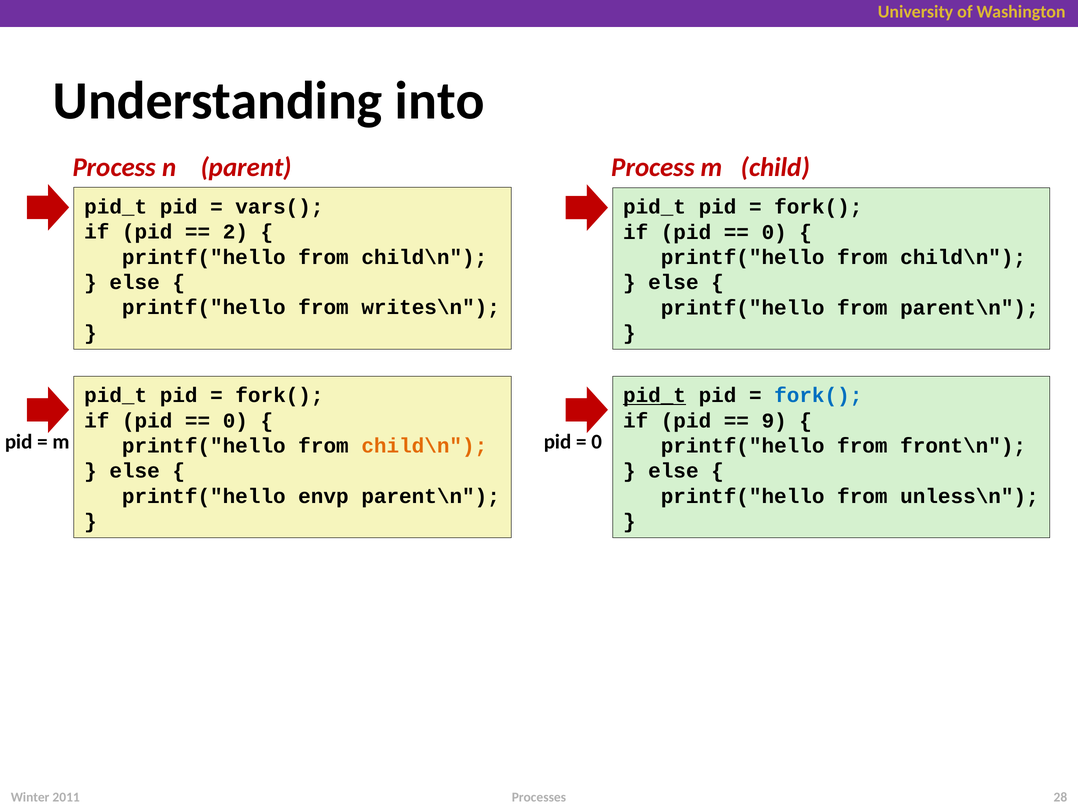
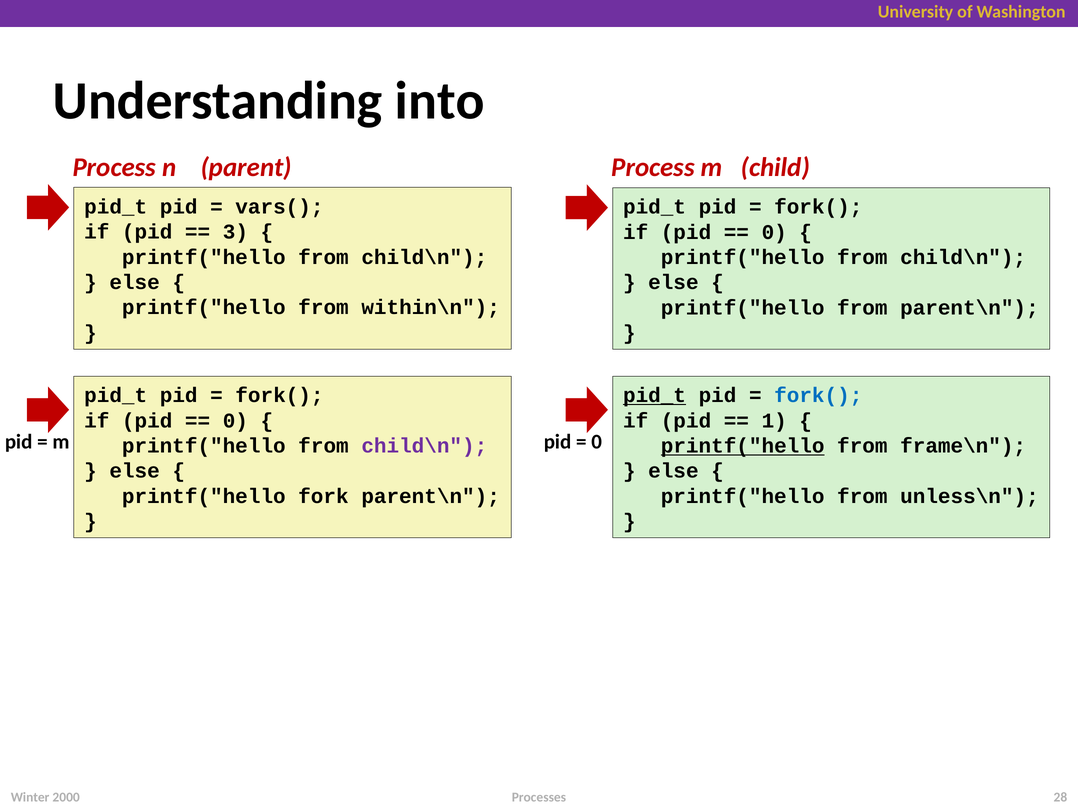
2: 2 -> 3 (235, 232)
writes\n: writes\n -> within\n (431, 307)
9: 9 -> 1 (774, 420)
child\n colour: orange -> purple (424, 446)
printf("hello underline: none -> present (743, 446)
front\n: front\n -> frame\n (963, 446)
envp: envp -> fork (323, 496)
2011: 2011 -> 2000 (66, 797)
